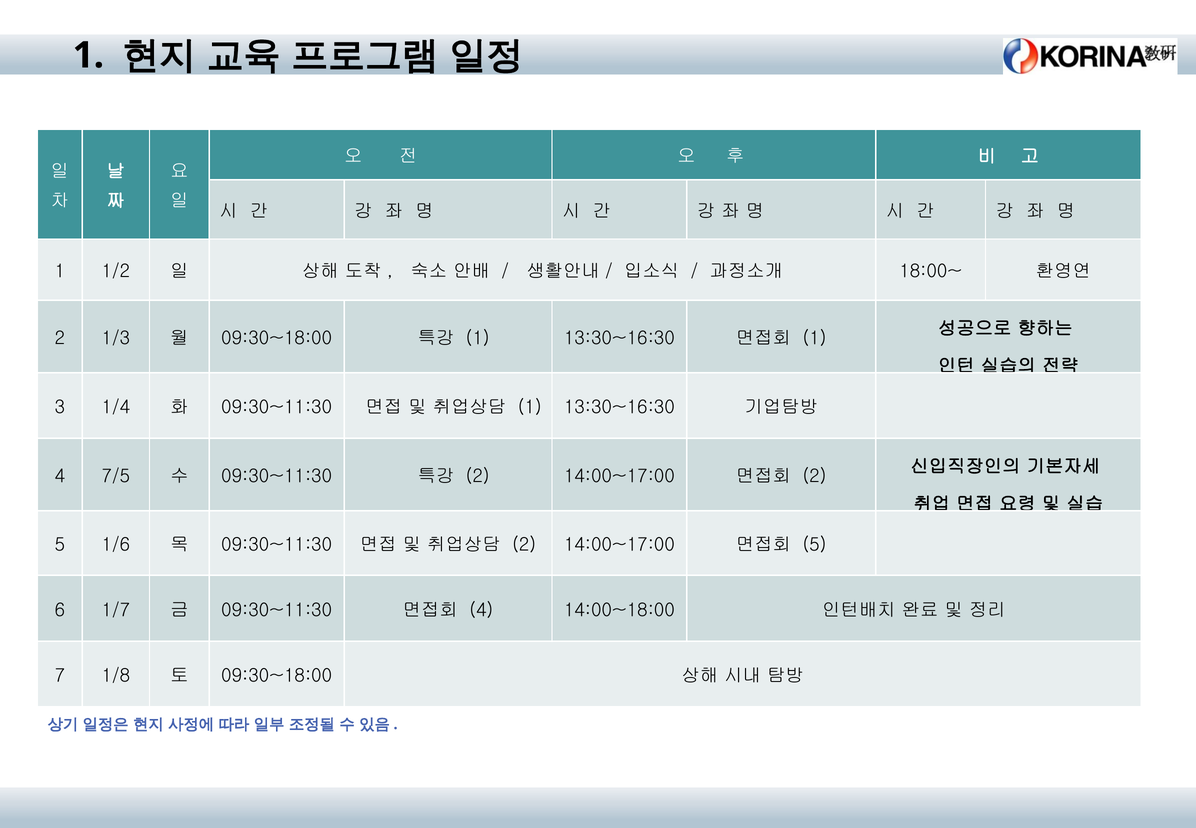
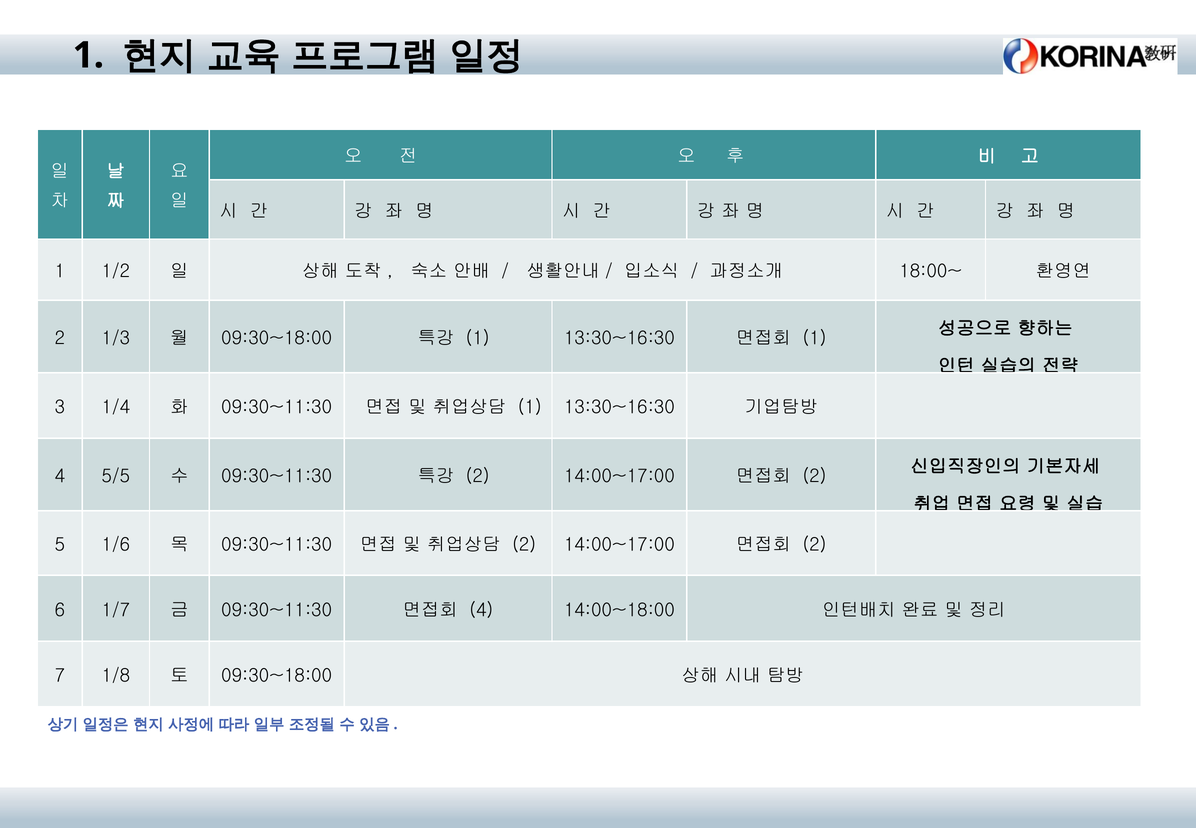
7/5: 7/5 -> 5/5 (116, 476)
5: 5 -> 2 (815, 545)
